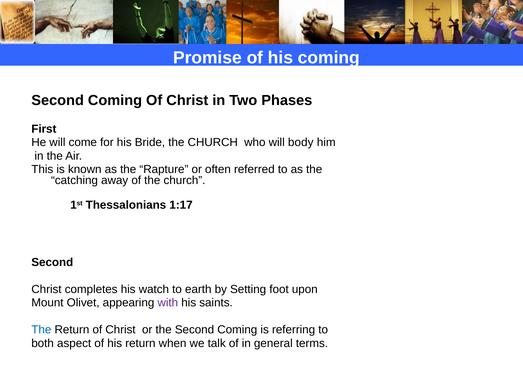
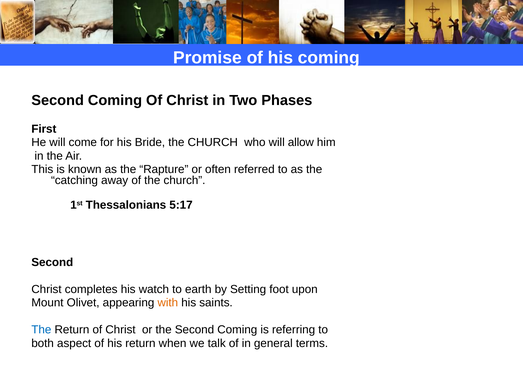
body: body -> allow (301, 142)
1:17: 1:17 -> 5:17 (181, 205)
with colour: purple -> orange (168, 303)
